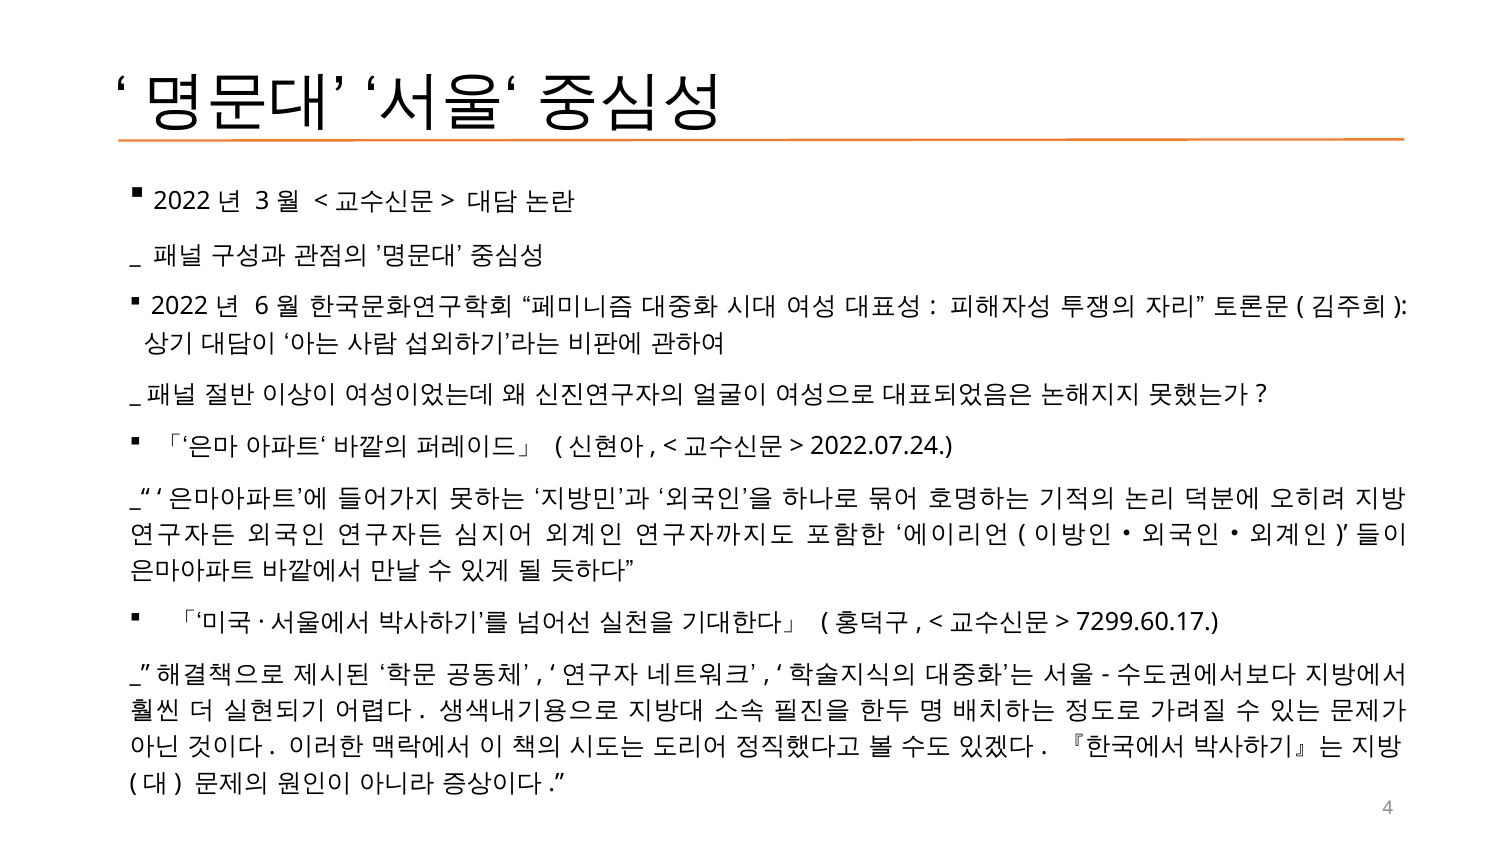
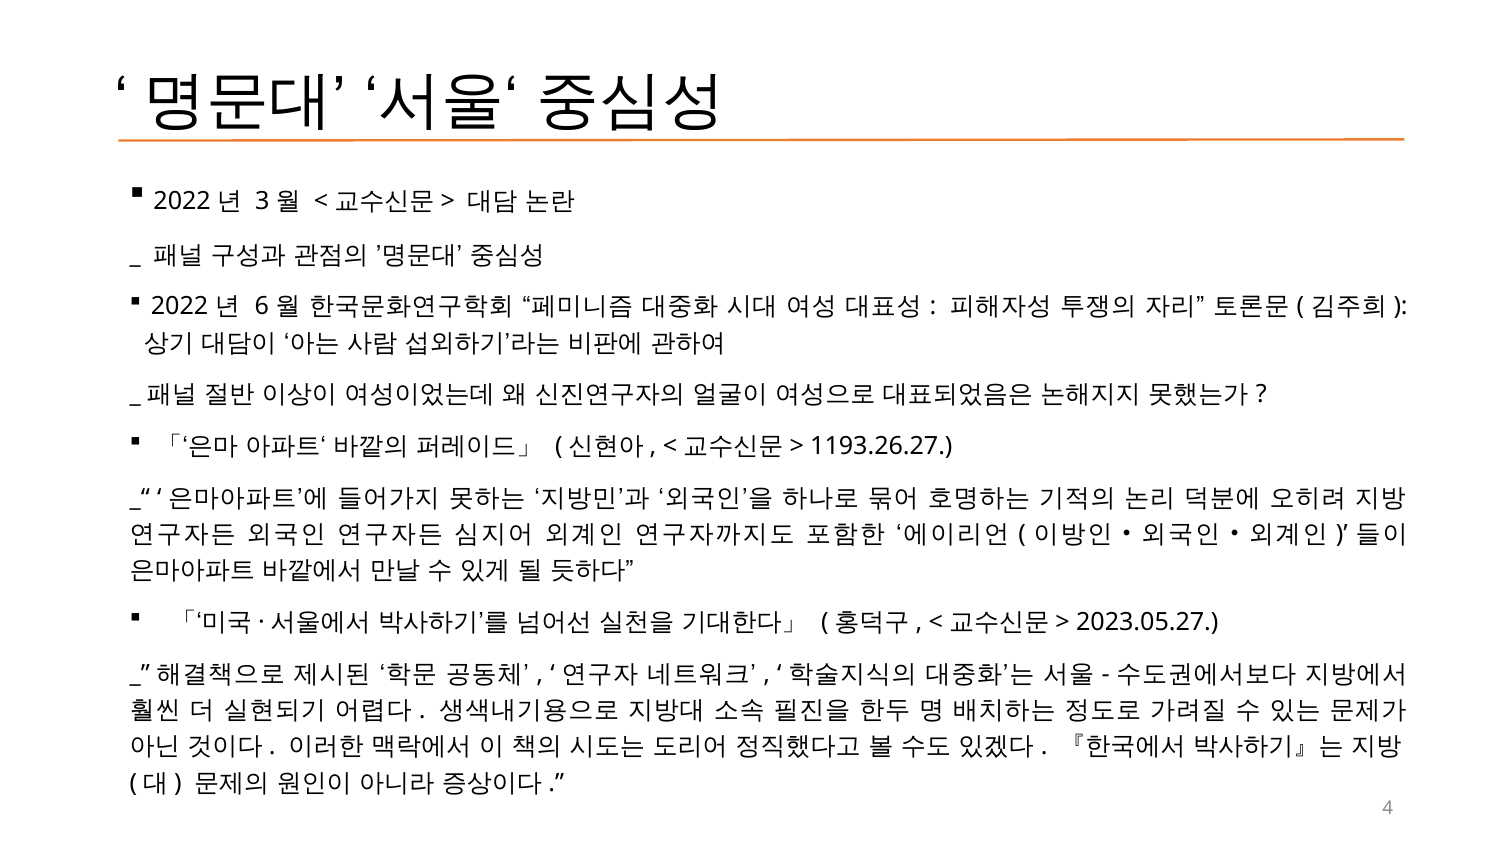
2022.07.24: 2022.07.24 -> 1193.26.27 (881, 447)
7299.60.17: 7299.60.17 -> 2023.05.27 (1147, 623)
